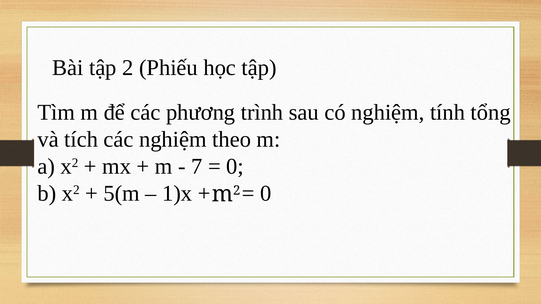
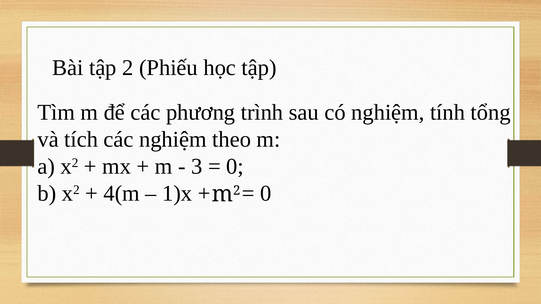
7: 7 -> 3 (197, 167)
5(m: 5(m -> 4(m (122, 194)
